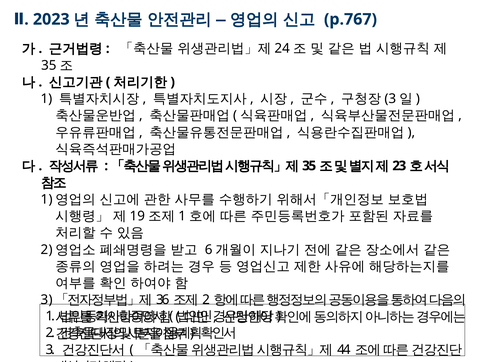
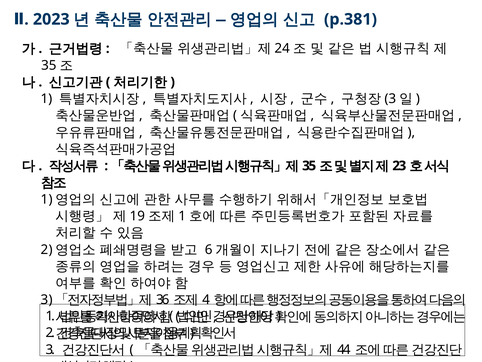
p.767: p.767 -> p.381 (350, 19)
2: 2 -> 4 (206, 299)
